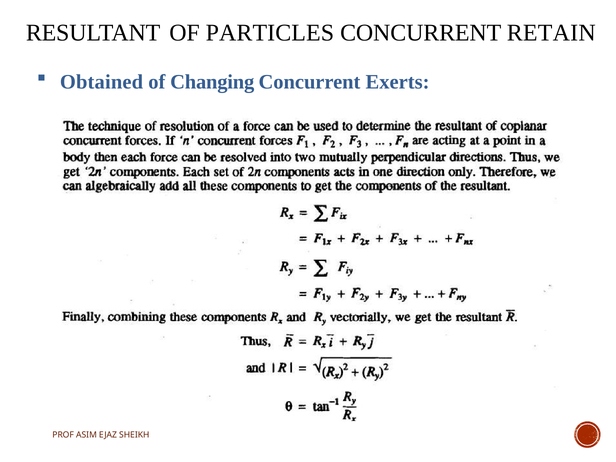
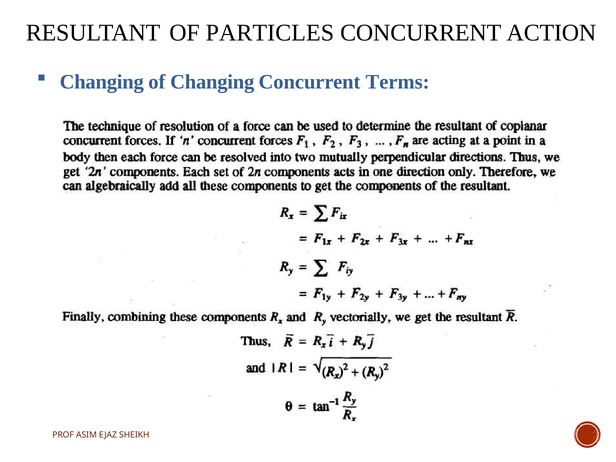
RETAIN: RETAIN -> ACTION (551, 33)
Obtained: Obtained -> Changing (102, 82)
Exerts: Exerts -> Terms (398, 82)
